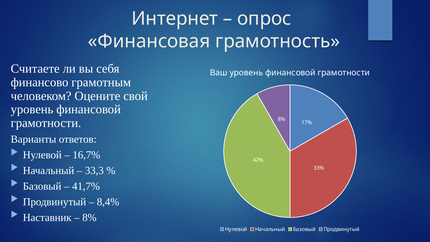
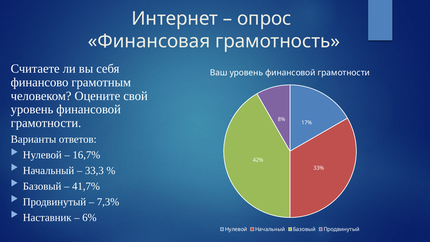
8,4%: 8,4% -> 7,3% (108, 202)
8%: 8% -> 6% (89, 217)
